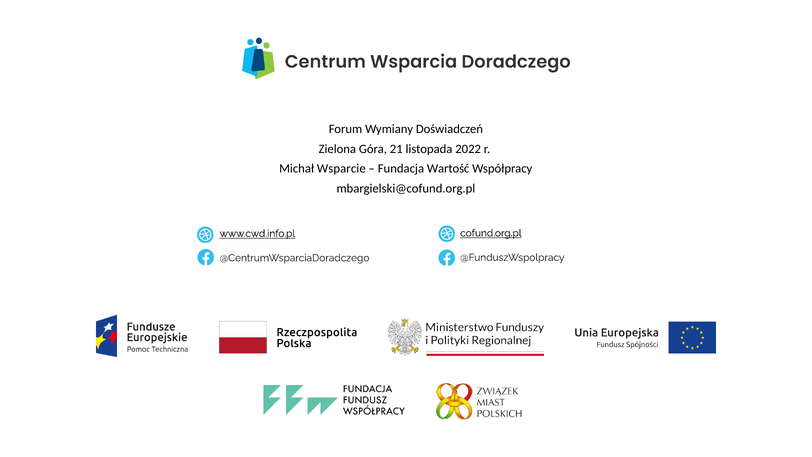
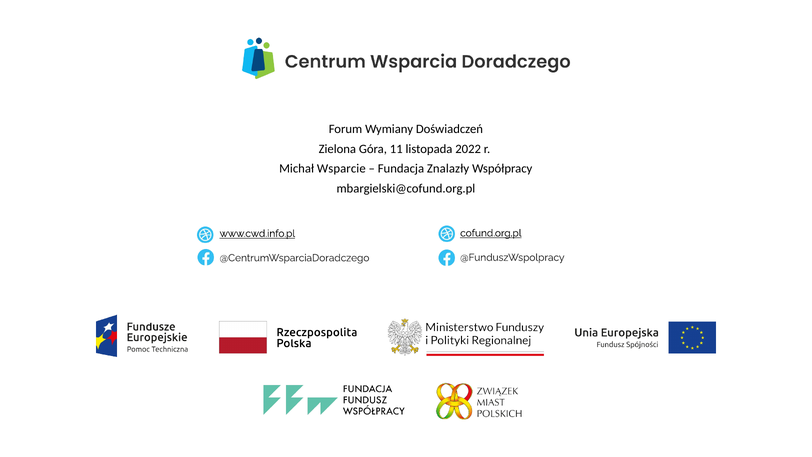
21: 21 -> 11 (396, 149)
Wartość: Wartość -> Znalazły (448, 169)
